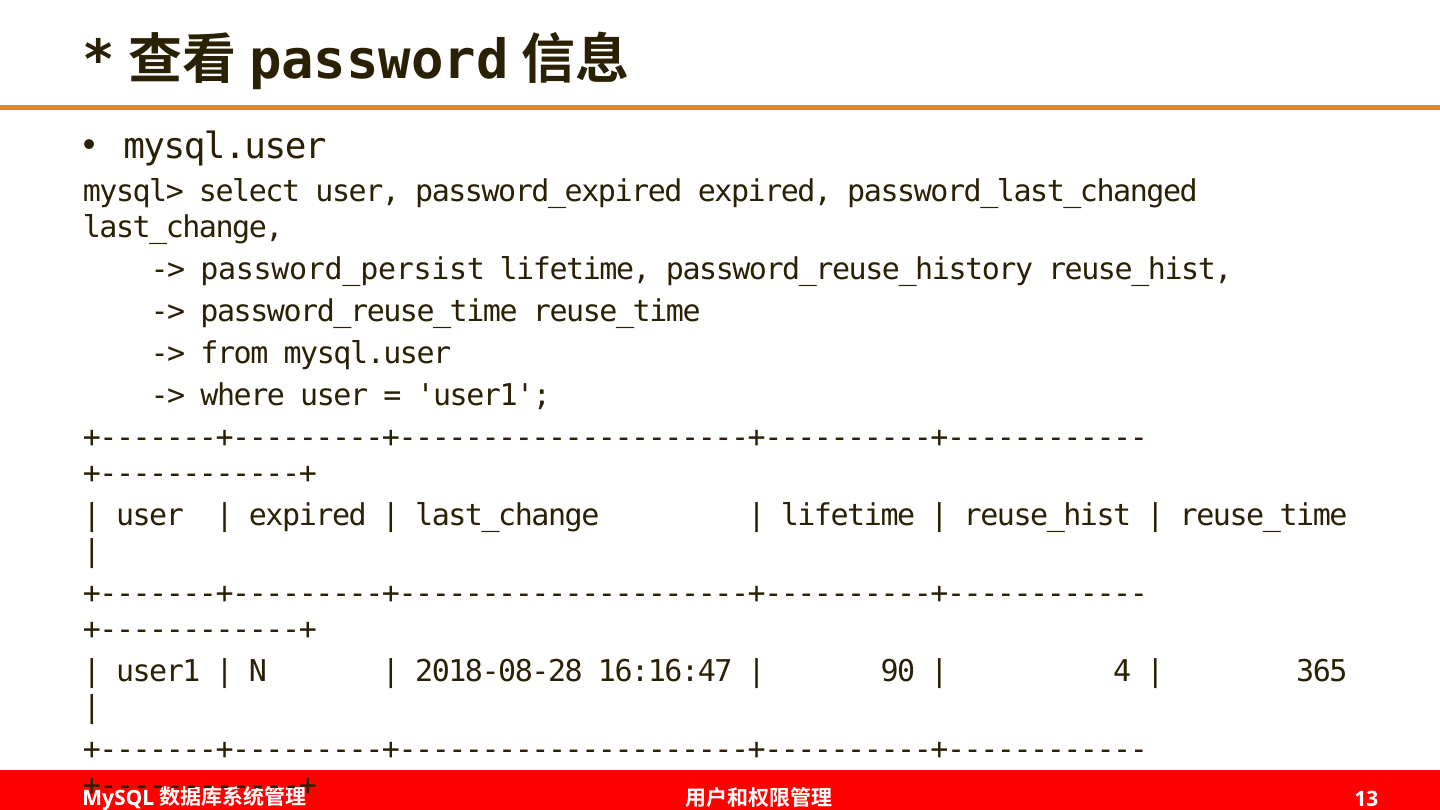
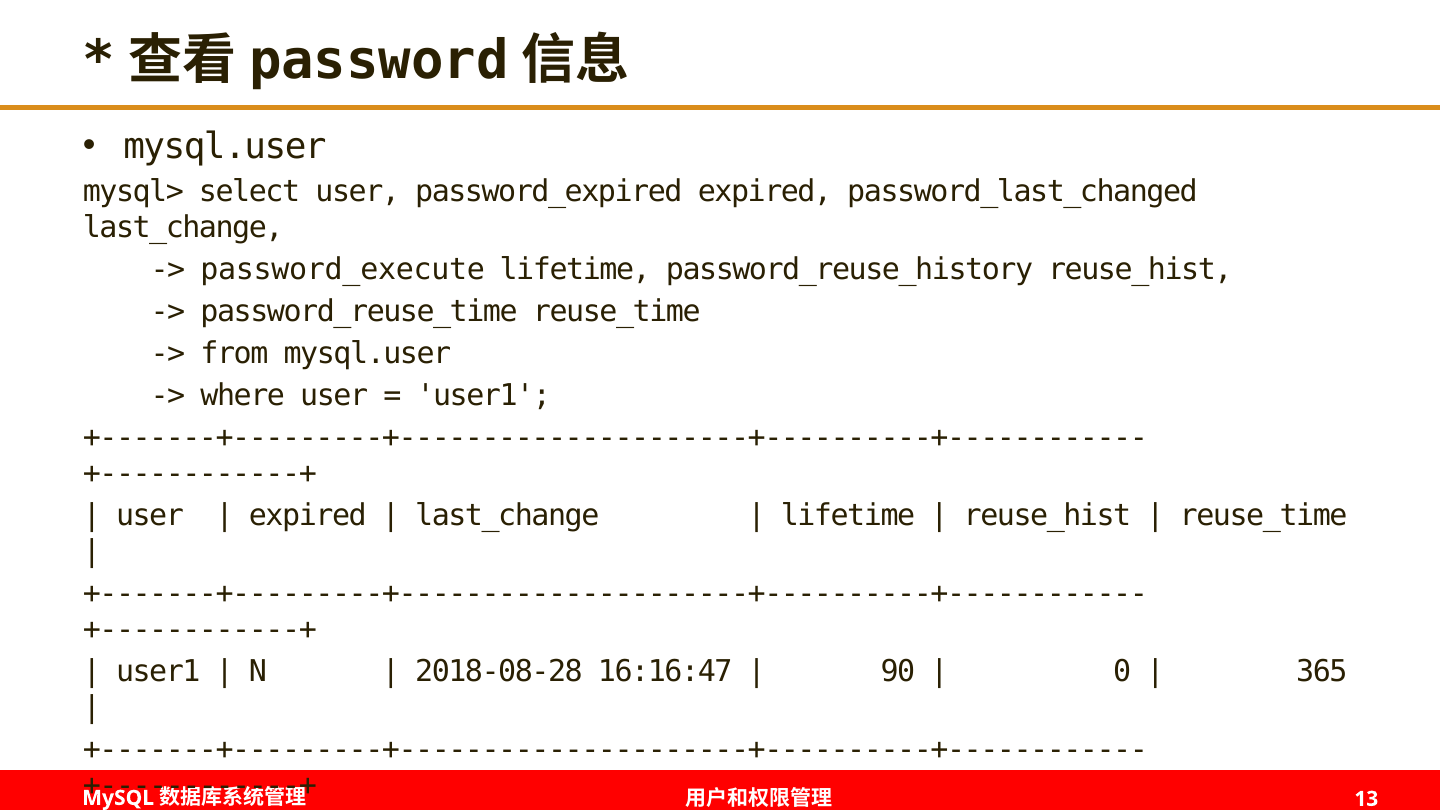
password_persist: password_persist -> password_execute (343, 269)
4: 4 -> 0 (1122, 672)
